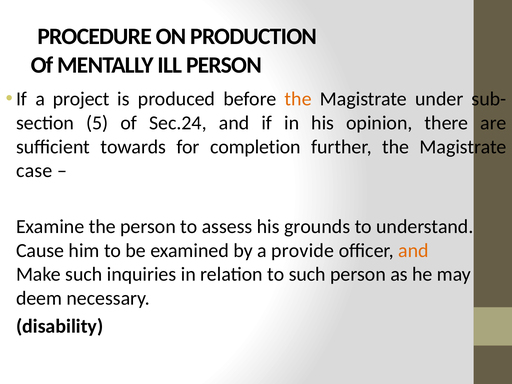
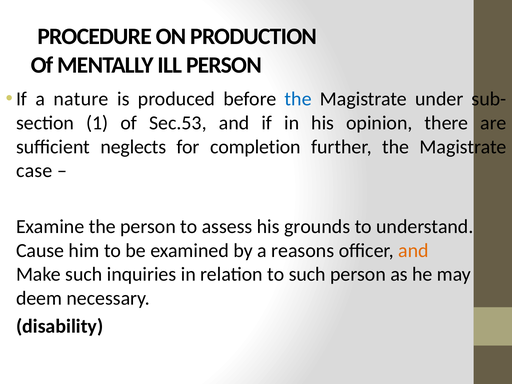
project: project -> nature (81, 99)
the colour: orange -> blue (298, 99)
5: 5 -> 1 (97, 123)
Sec.24: Sec.24 -> Sec.53 (178, 123)
towards: towards -> neglects (133, 147)
provide: provide -> reasons (303, 250)
